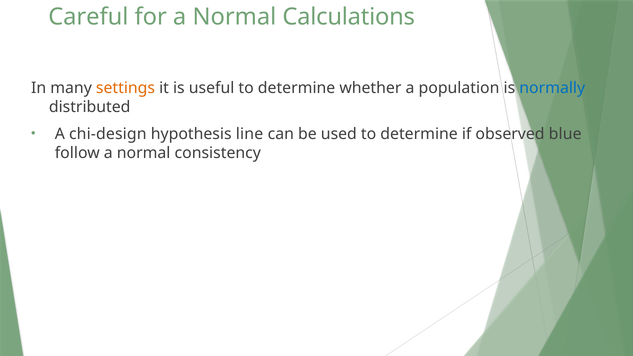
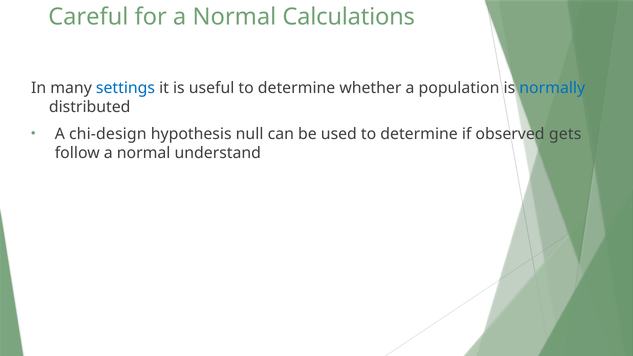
settings colour: orange -> blue (126, 88)
line: line -> null (250, 134)
blue: blue -> gets (565, 134)
consistency: consistency -> understand (218, 153)
